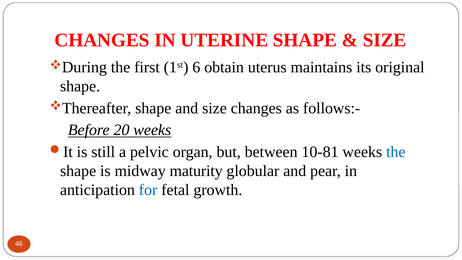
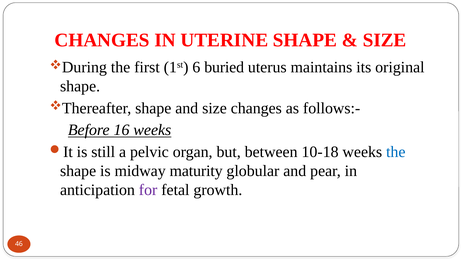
obtain: obtain -> buried (224, 67)
20: 20 -> 16 (122, 130)
10-81: 10-81 -> 10-18 (320, 152)
for colour: blue -> purple (148, 190)
